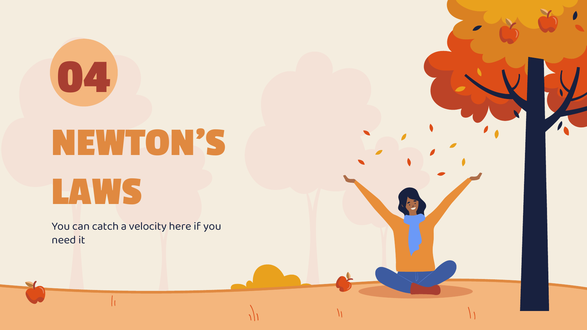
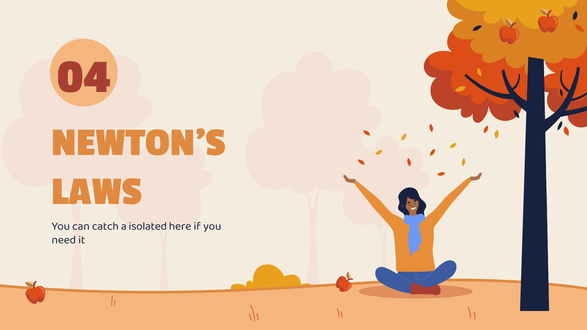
velocity: velocity -> isolated (148, 226)
